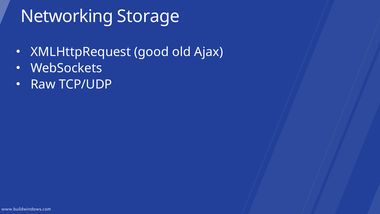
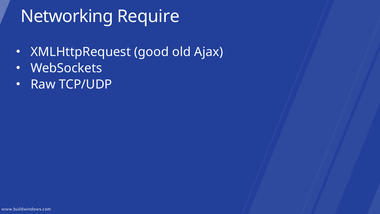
Storage: Storage -> Require (148, 16)
